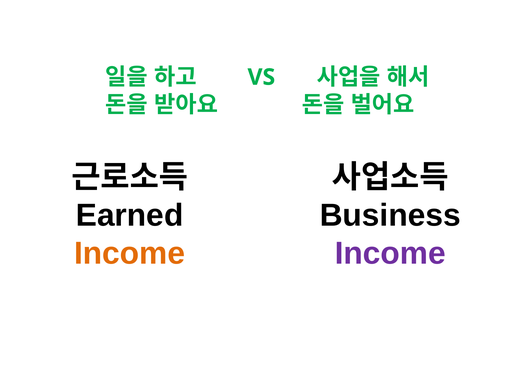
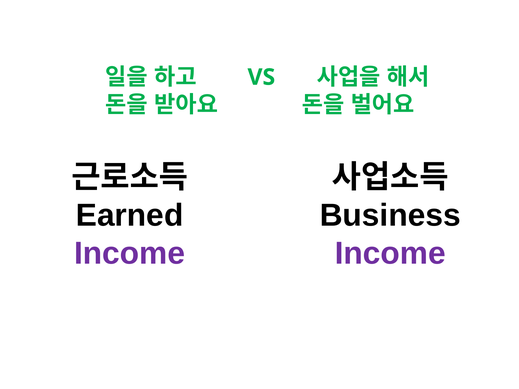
Income colour: orange -> purple (130, 254)
